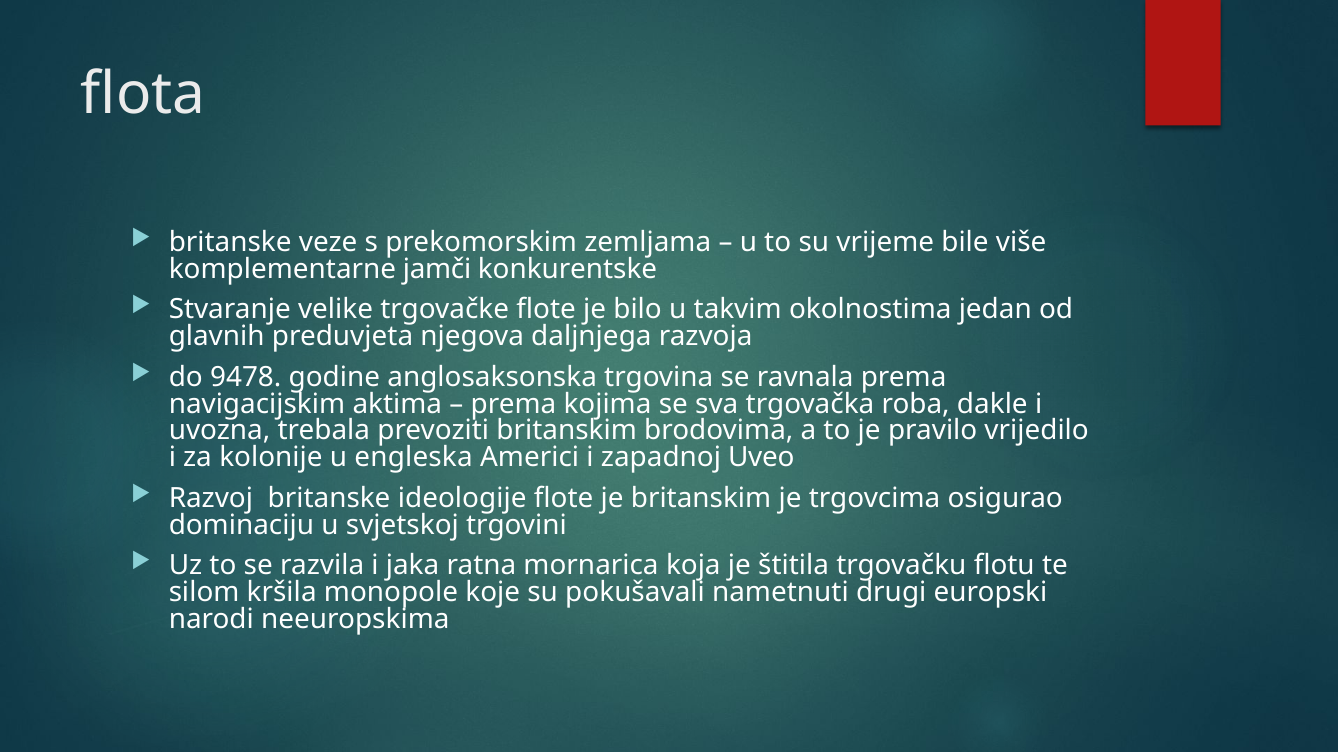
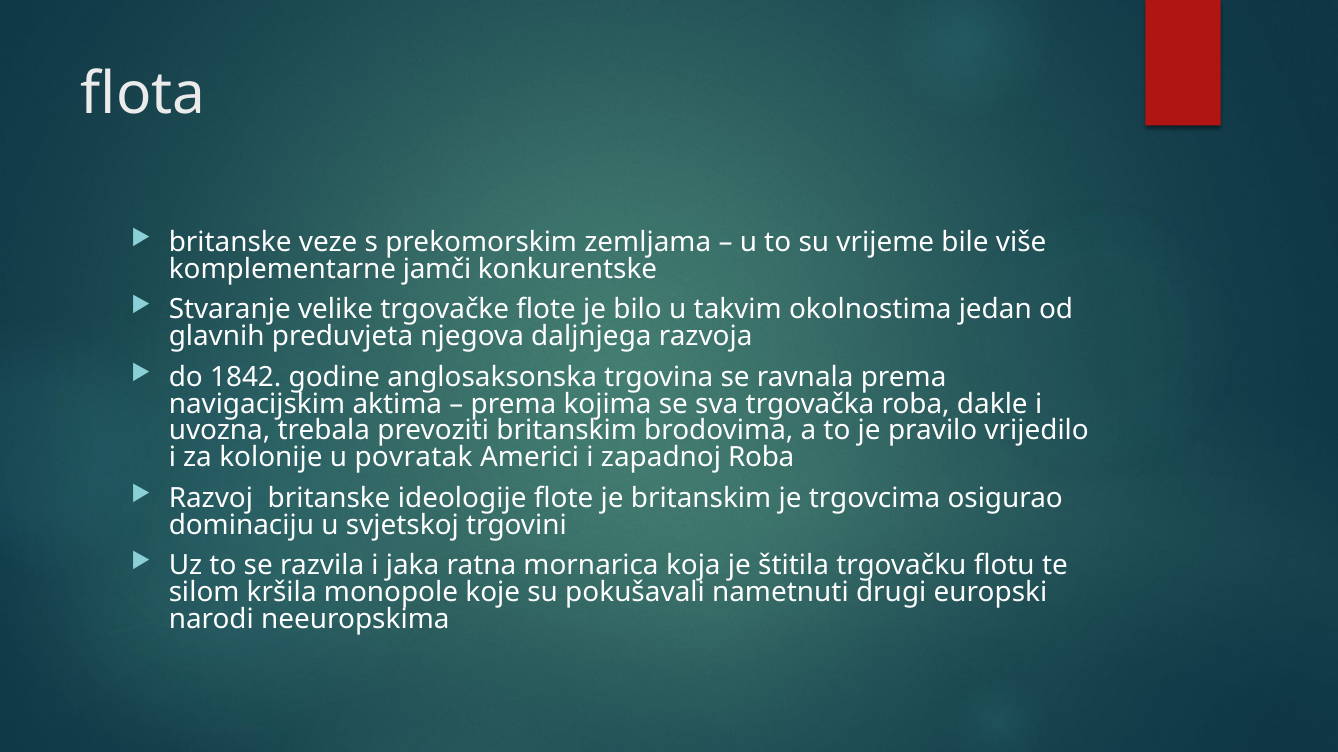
9478: 9478 -> 1842 (246, 378)
engleska: engleska -> povratak (414, 458)
zapadnoj Uveo: Uveo -> Roba (761, 458)
